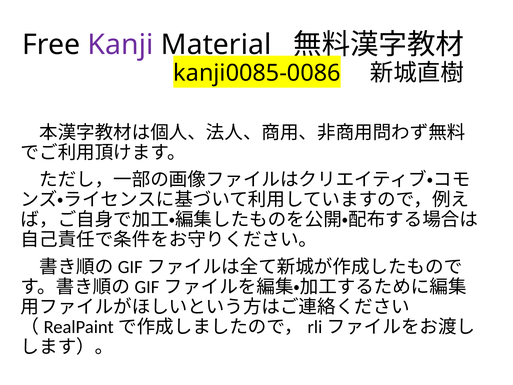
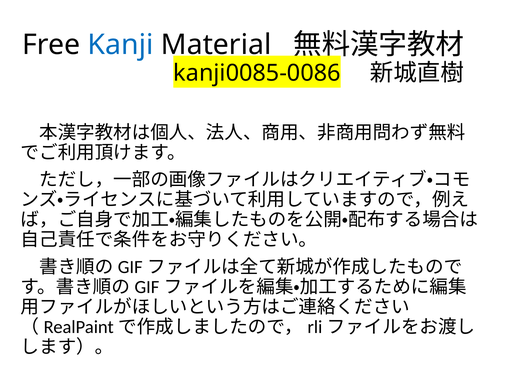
Kanji colour: purple -> blue (121, 45)
